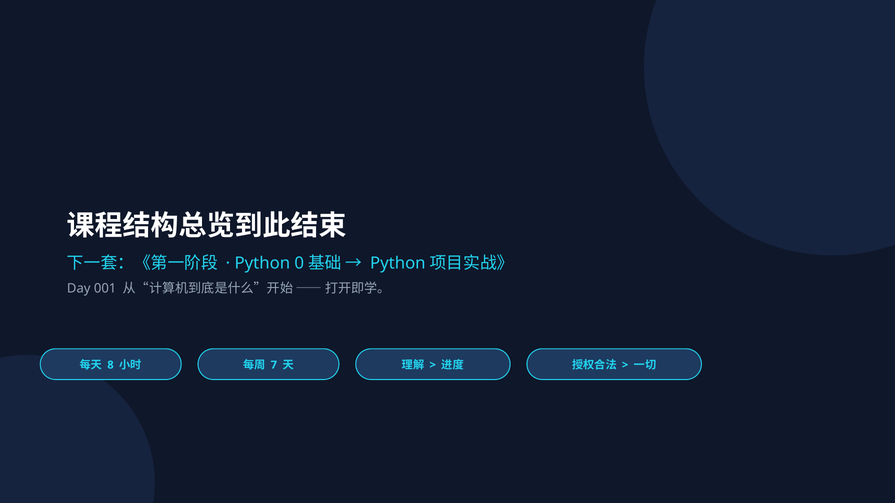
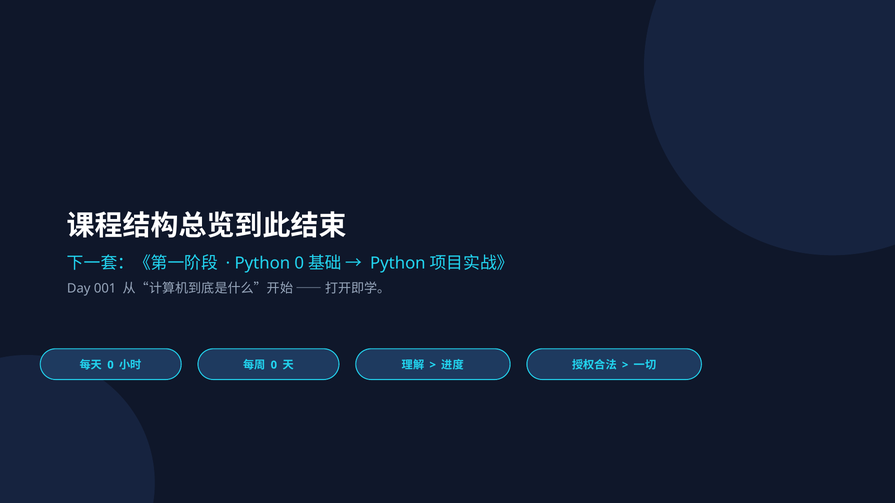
8: 8 -> 0 (110, 365)
7: 7 -> 0 (274, 365)
